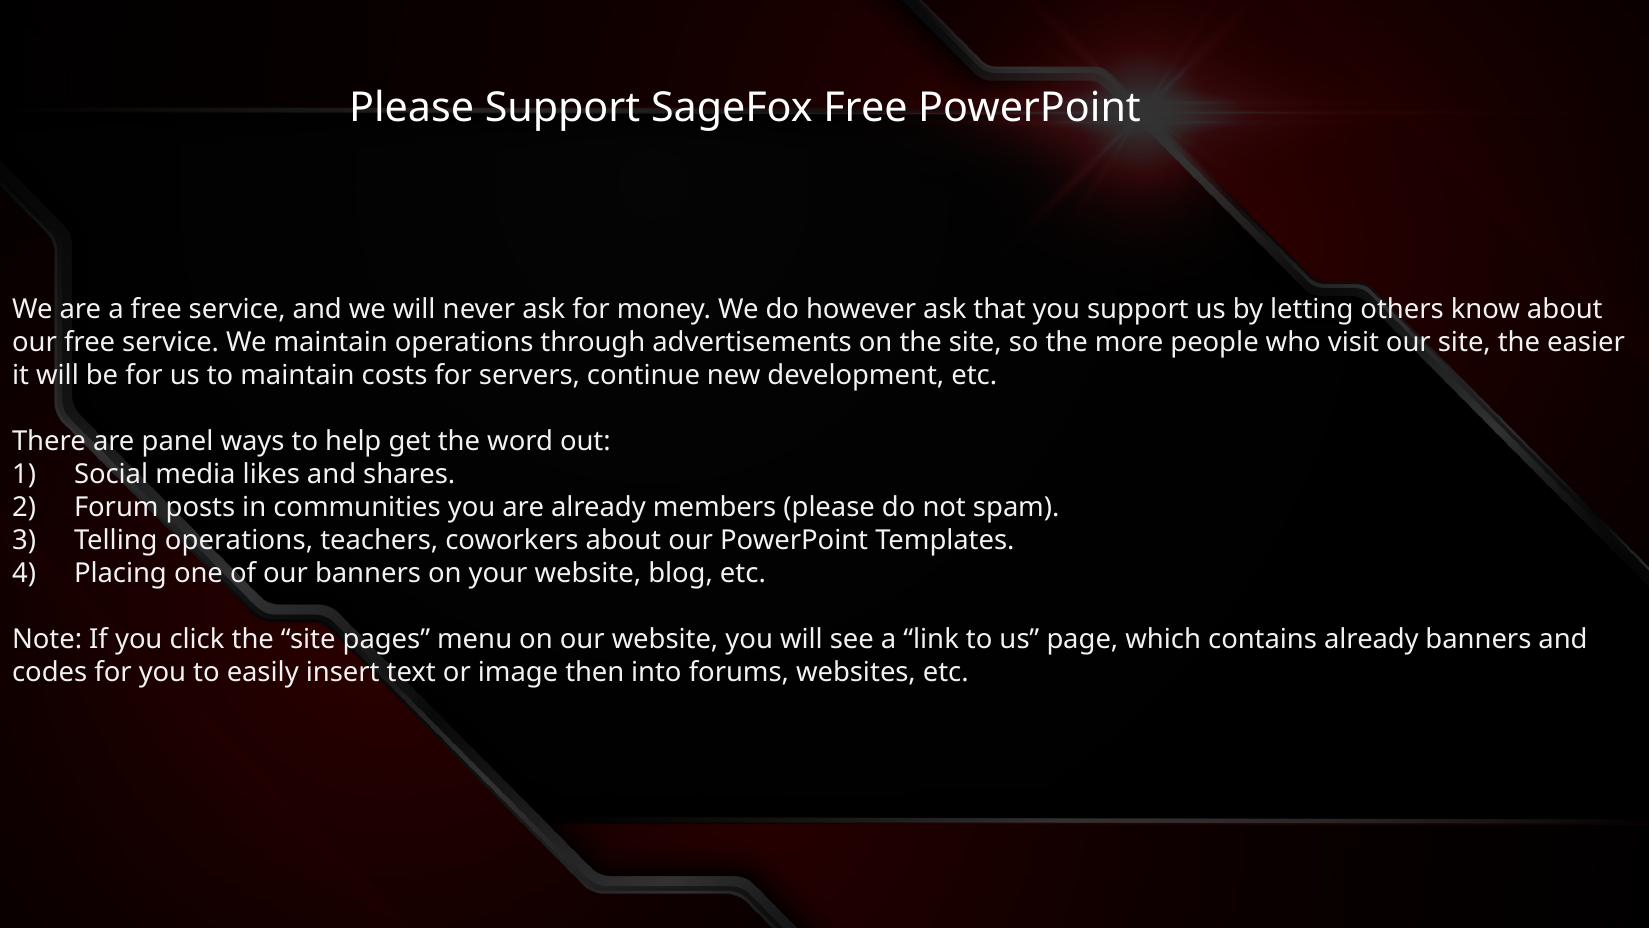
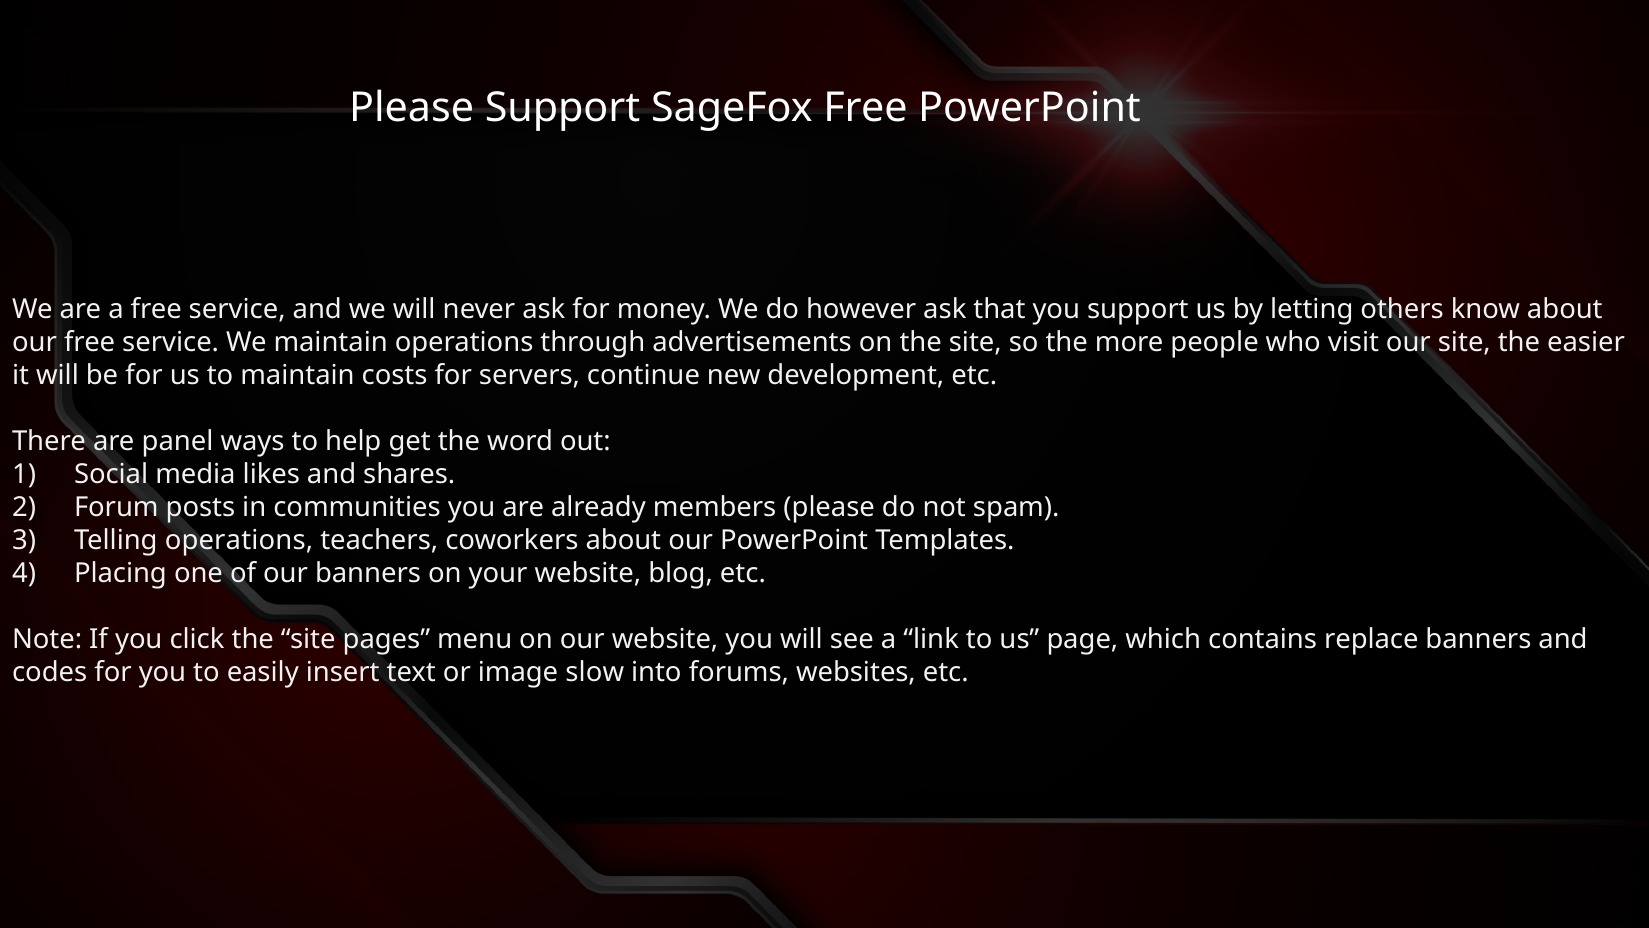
contains already: already -> replace (1371, 639)
then: then -> slow (595, 672)
